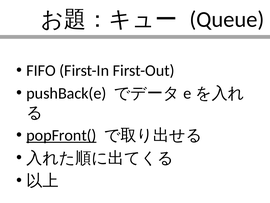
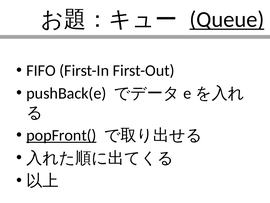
Queue underline: none -> present (227, 19)
